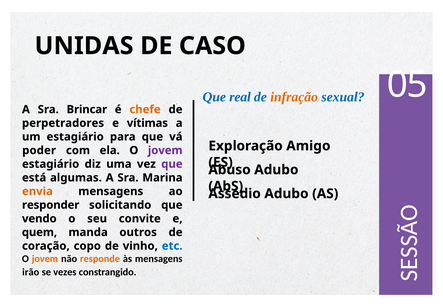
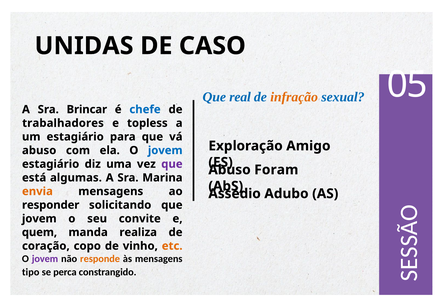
chefe colour: orange -> blue (145, 109)
perpetradores: perpetradores -> trabalhadores (63, 123)
vítimas: vítimas -> topless (147, 123)
poder: poder -> abuso (39, 150)
jovem colour: purple -> blue (165, 150)
Adubo: Adubo -> Foram (276, 170)
vendo: vendo -> jovem (39, 218)
outros: outros -> realiza (138, 232)
etc colour: blue -> orange (172, 246)
jovem colour: orange -> purple (45, 259)
irão: irão -> tipo (31, 272)
vezes: vezes -> perca (65, 272)
